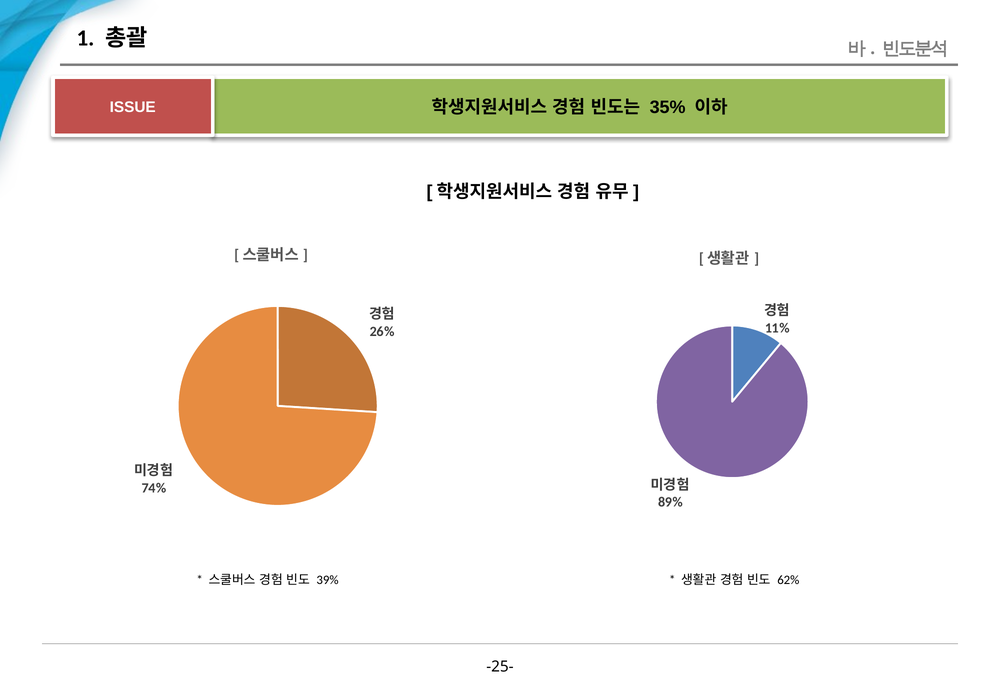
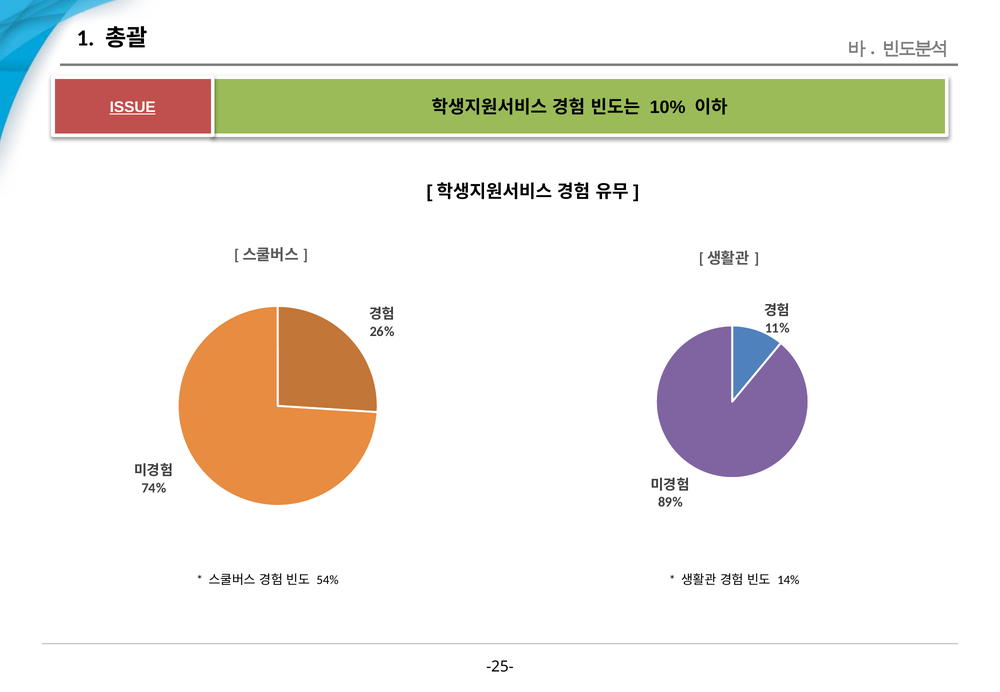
ISSUE underline: none -> present (133, 107)
35%: 35% -> 10% (668, 108)
39%: 39% -> 54% (328, 580)
62%: 62% -> 14% (788, 580)
